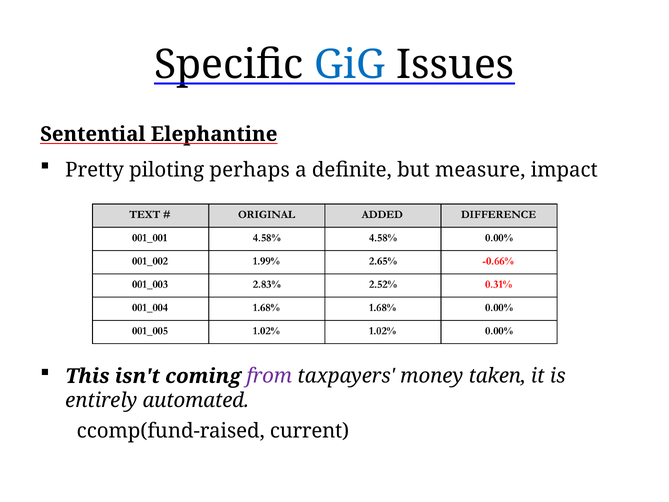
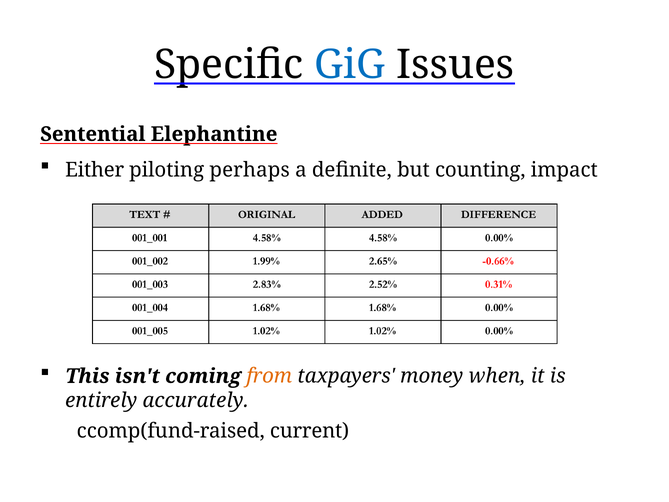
Pretty: Pretty -> Either (95, 170)
measure: measure -> counting (480, 170)
from colour: purple -> orange (269, 376)
taken: taken -> when (497, 376)
automated: automated -> accurately (196, 401)
